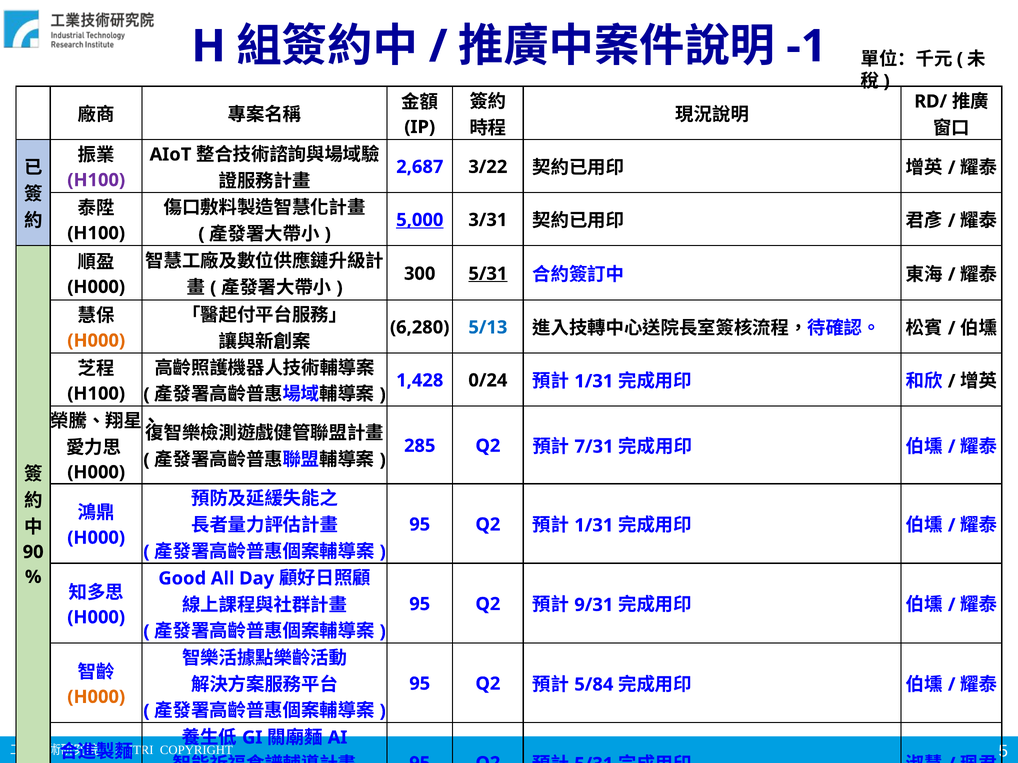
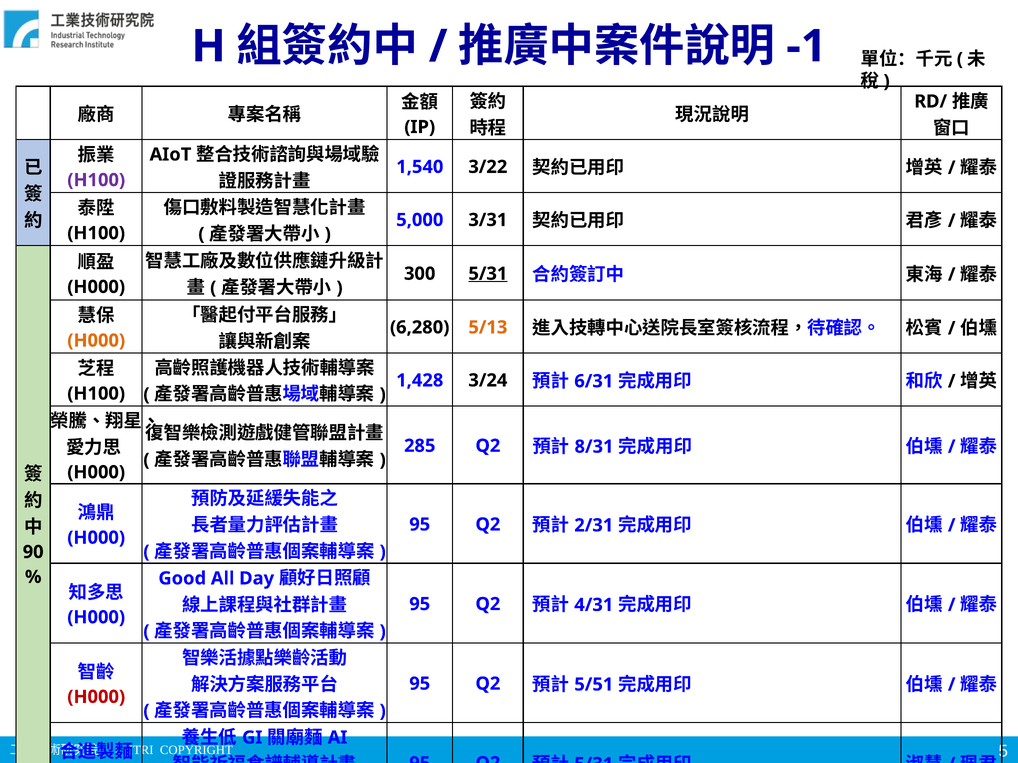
2,687: 2,687 -> 1,540 (420, 167)
5,000 underline: present -> none (420, 220)
5/13 colour: blue -> orange (488, 328)
0/24: 0/24 -> 3/24 (488, 381)
1/31: 1/31 -> 6/31 (594, 381)
7/31: 7/31 -> 8/31 (594, 447)
1/31: 1/31 -> 2/31 (594, 526)
9/31: 9/31 -> 4/31 (594, 605)
5/84: 5/84 -> 5/51 (594, 685)
H000 colour: orange -> red (96, 697)
